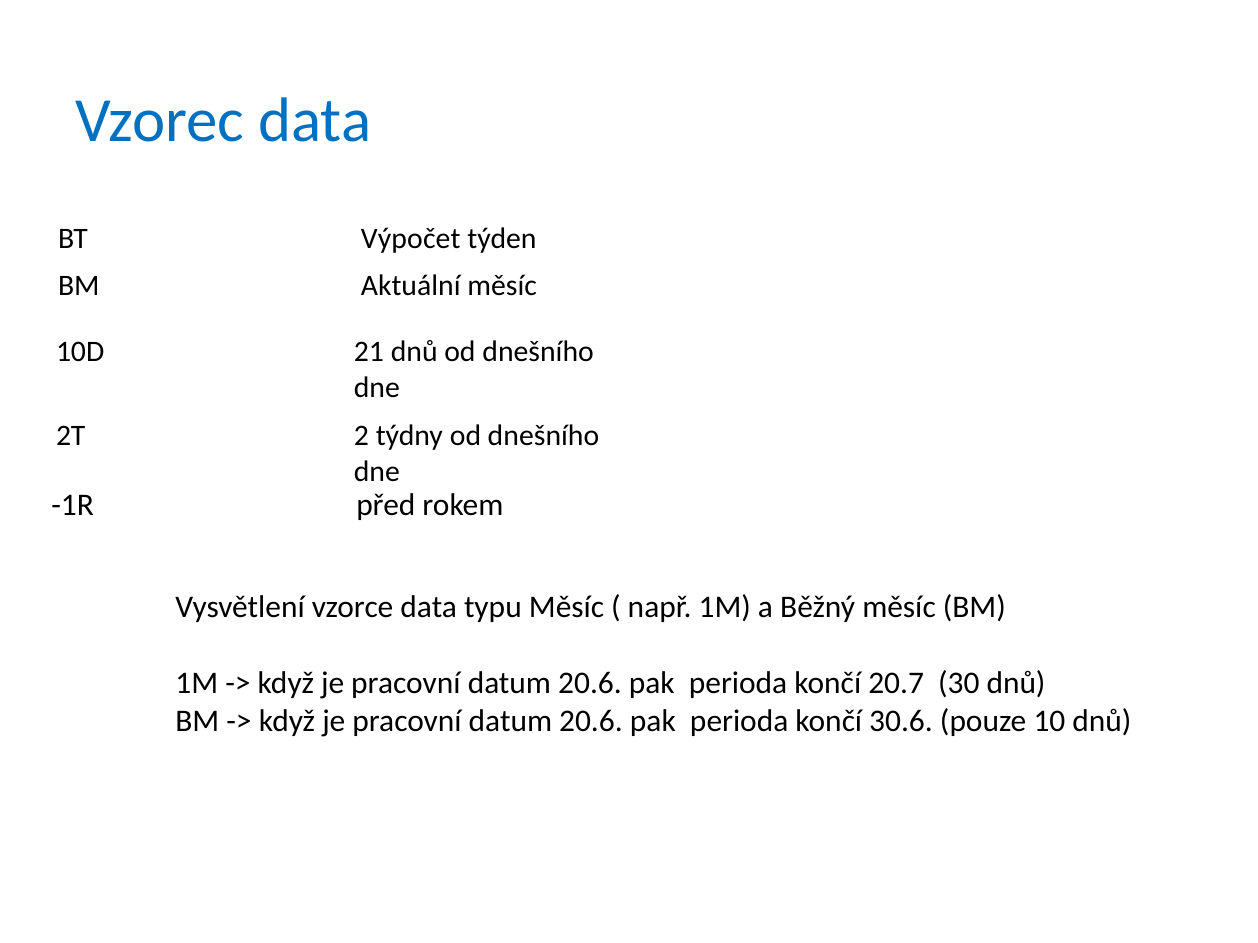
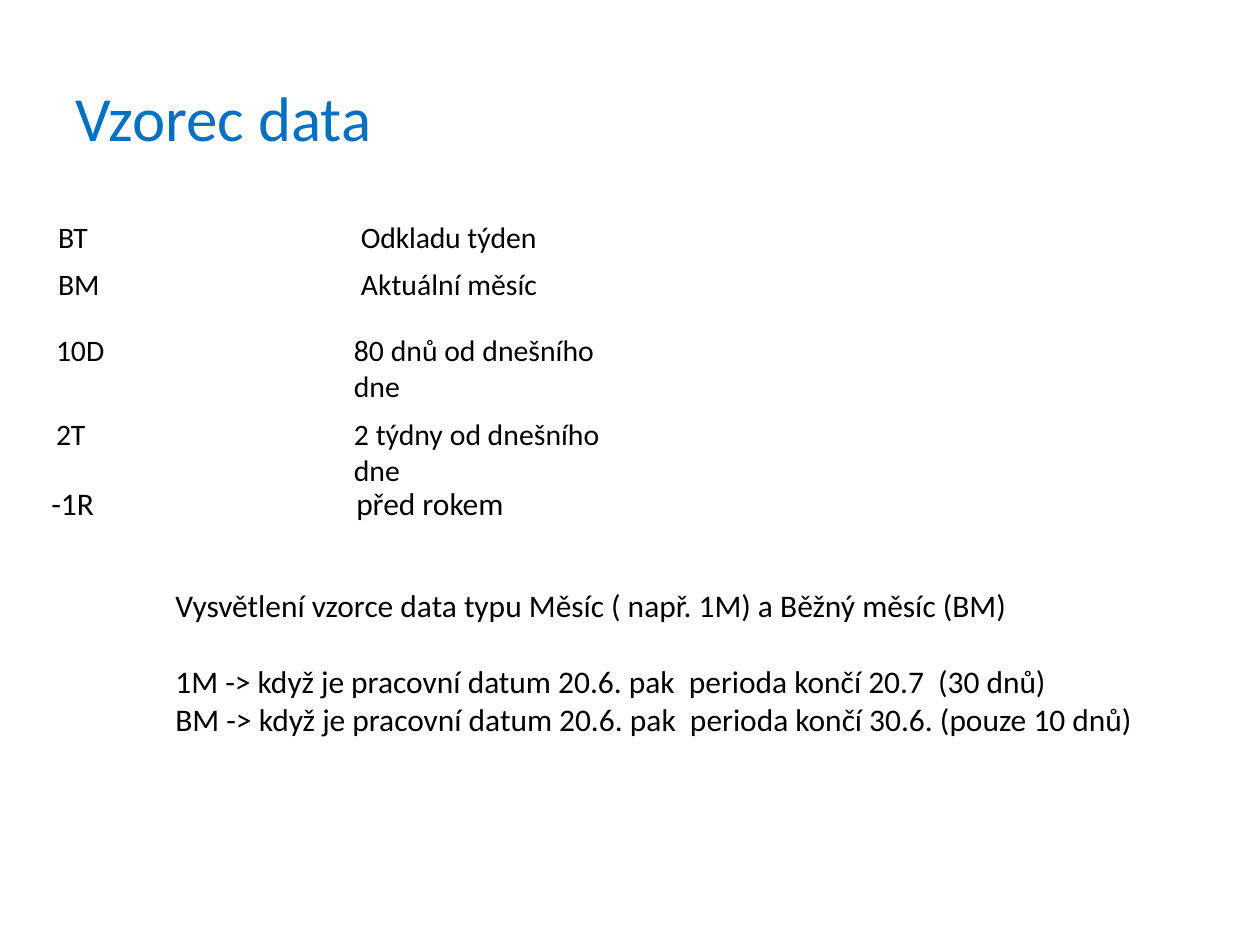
Výpočet: Výpočet -> Odkladu (411, 238)
21: 21 -> 80 (369, 352)
